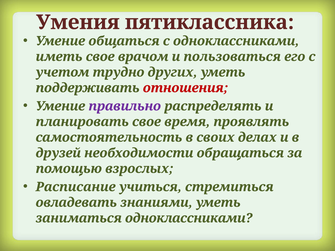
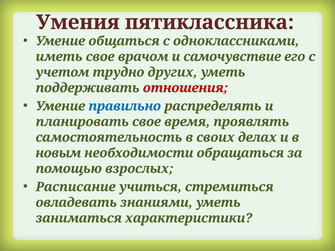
пользоваться: пользоваться -> самочувствие (232, 57)
правильно colour: purple -> blue (125, 106)
друзей: друзей -> новым (58, 153)
заниматься одноклассниками: одноклассниками -> характеристики (189, 218)
